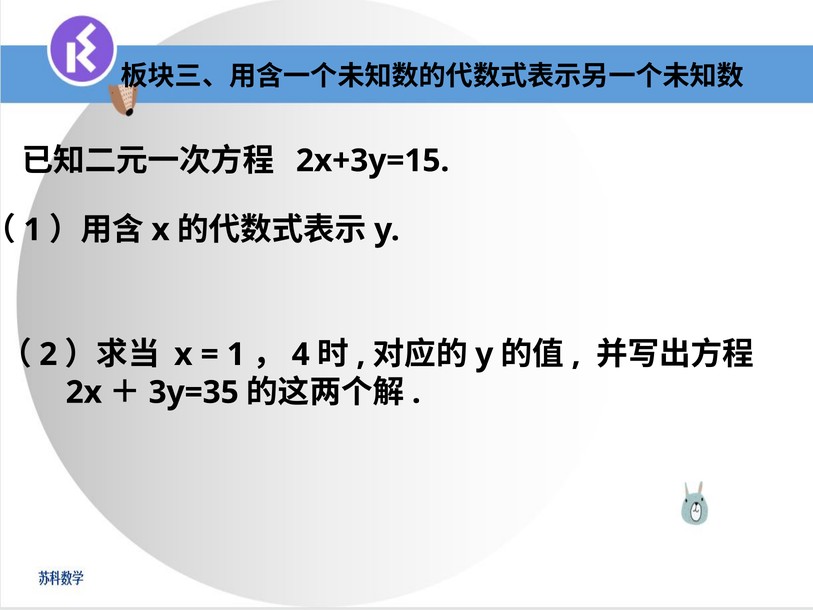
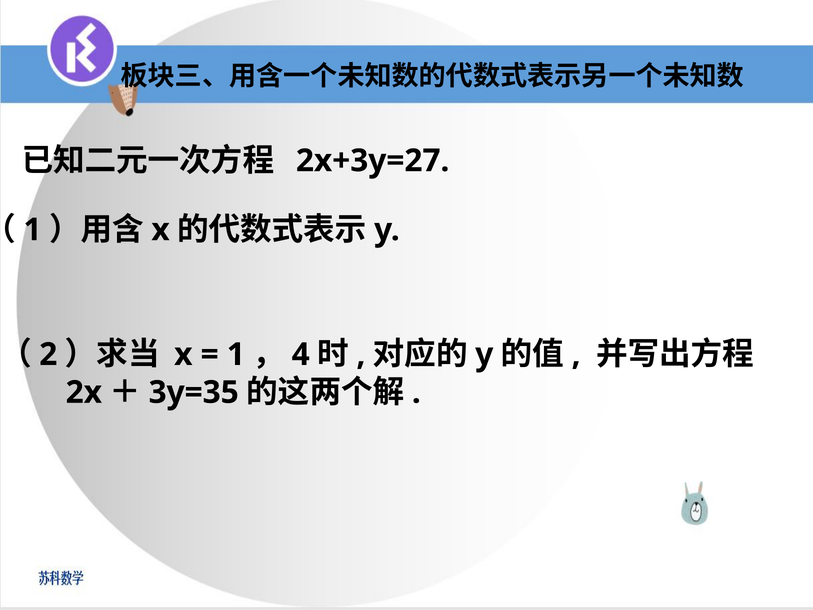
2x+3y=15: 2x+3y=15 -> 2x+3y=27 (373, 161)
